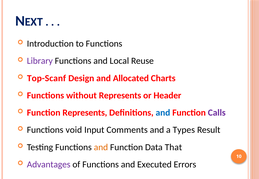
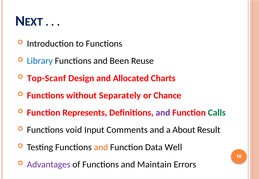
Library colour: purple -> blue (40, 61)
Local: Local -> Been (119, 61)
without Represents: Represents -> Separately (120, 96)
Header: Header -> Chance (167, 96)
and colour: blue -> purple (163, 113)
Calls colour: purple -> green (217, 113)
Types: Types -> About (184, 130)
That: That -> Well (173, 147)
Executed: Executed -> Maintain (154, 165)
